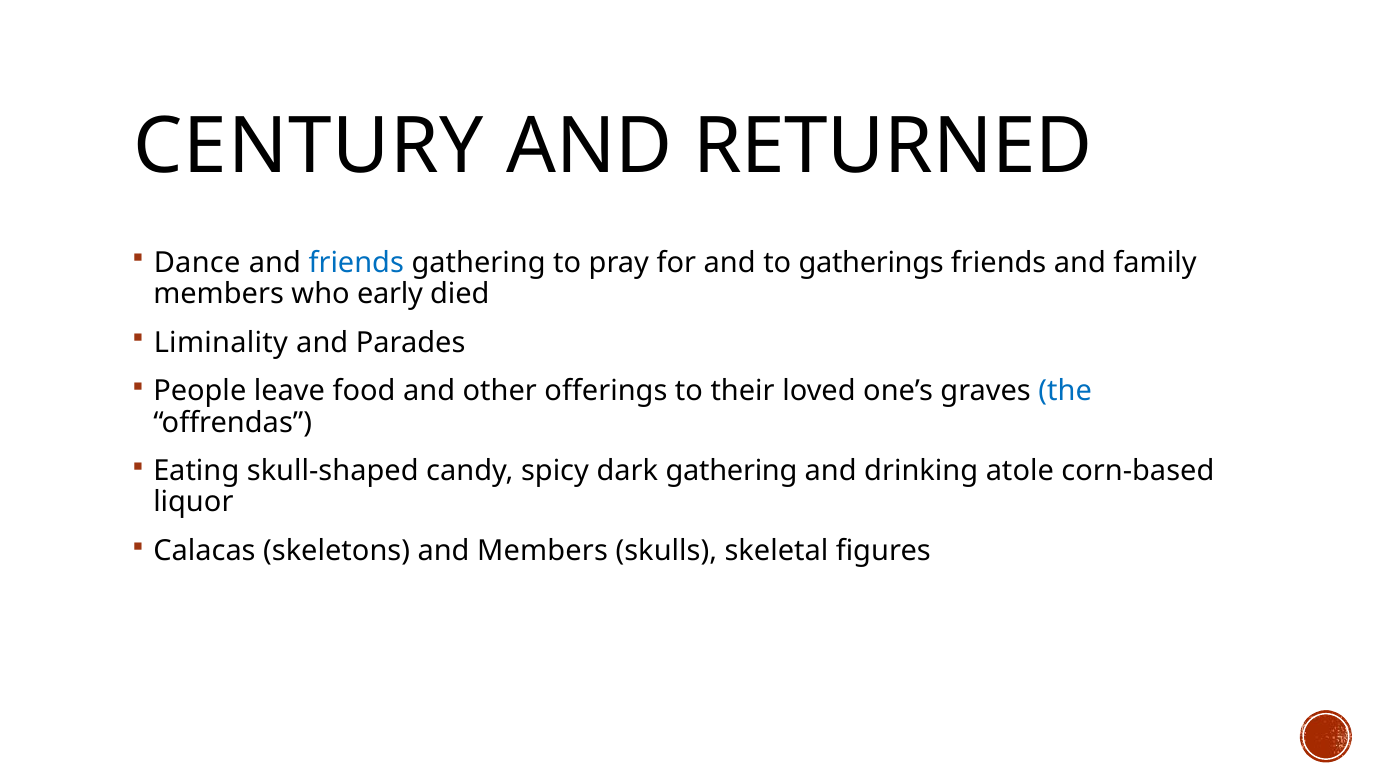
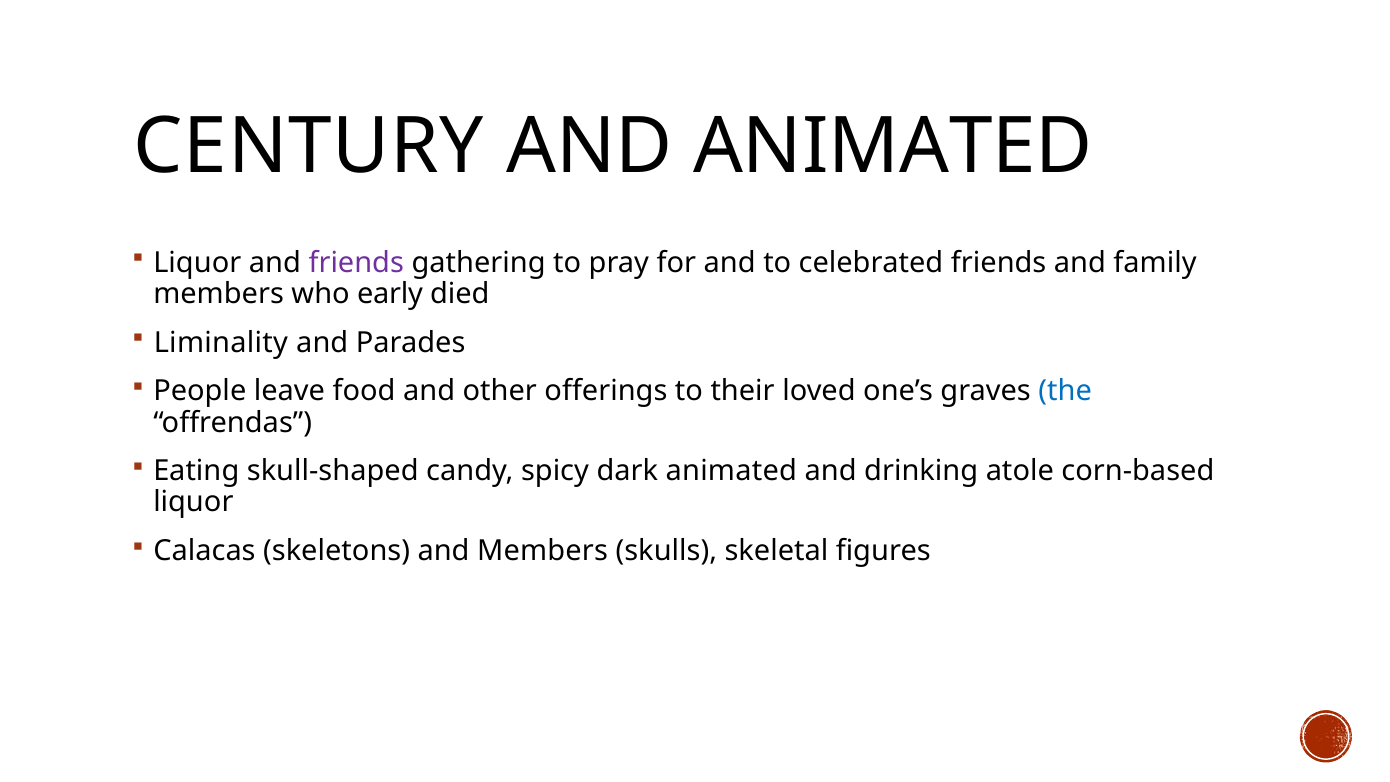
AND RETURNED: RETURNED -> ANIMATED (893, 146)
Dance: Dance -> Liquor (197, 263)
friends colour: blue -> purple (356, 263)
gatherings: gatherings -> celebrated (871, 263)
dark gathering: gathering -> animated (731, 471)
